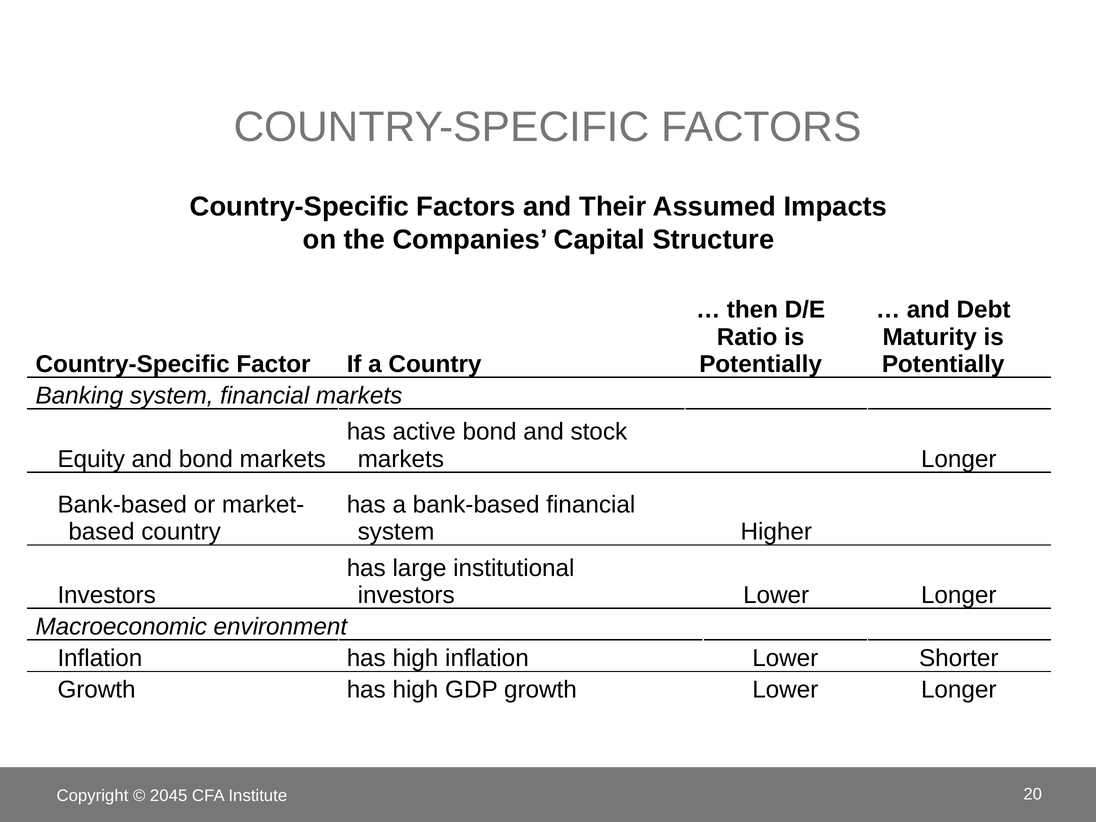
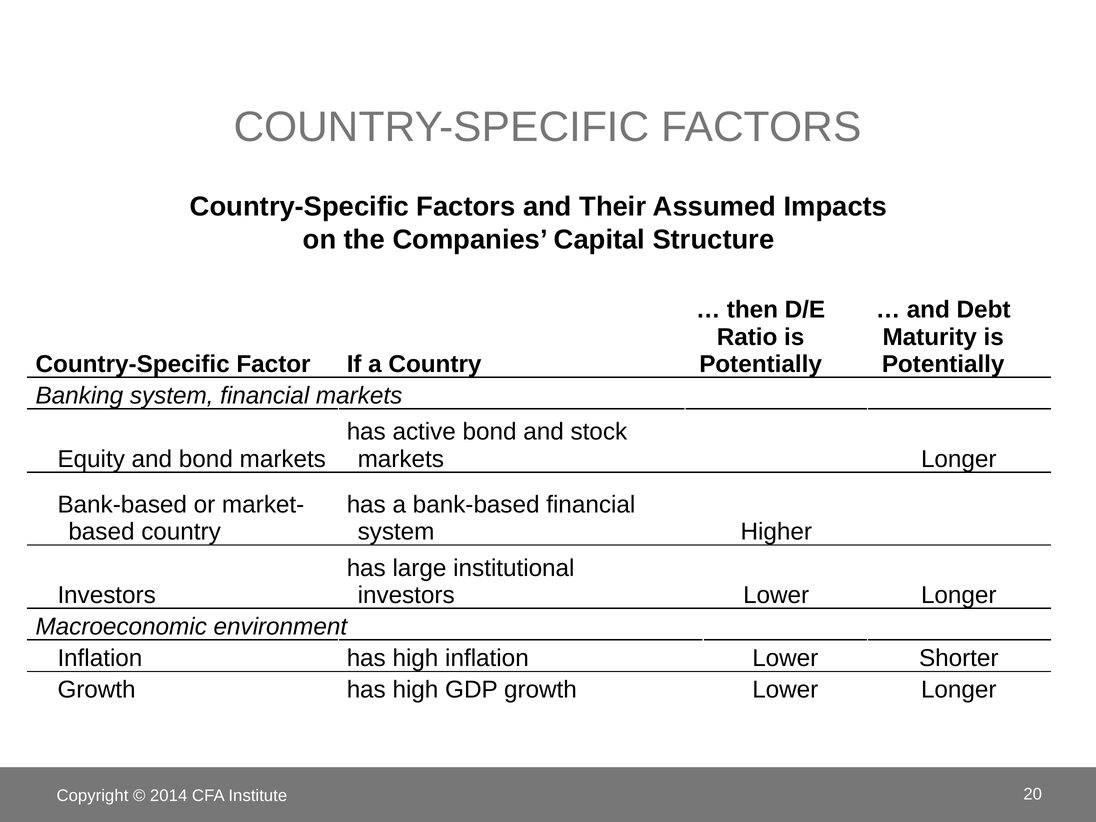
2045: 2045 -> 2014 (169, 796)
